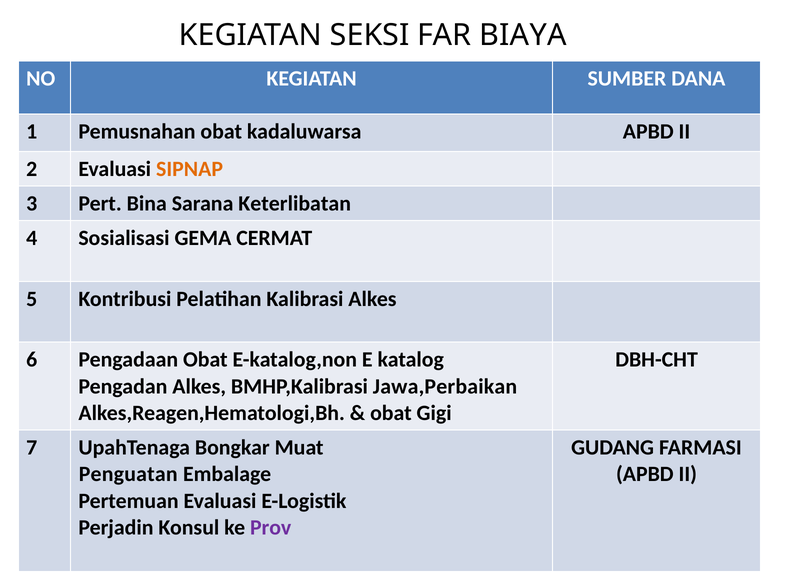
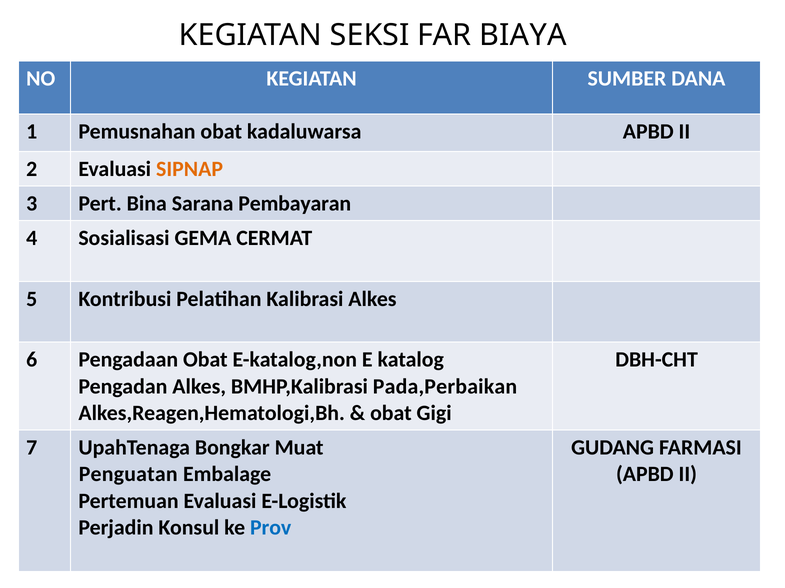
Keterlibatan: Keterlibatan -> Pembayaran (295, 204)
Jawa,Perbaikan: Jawa,Perbaikan -> Pada,Perbaikan (445, 387)
Prov colour: purple -> blue (271, 528)
